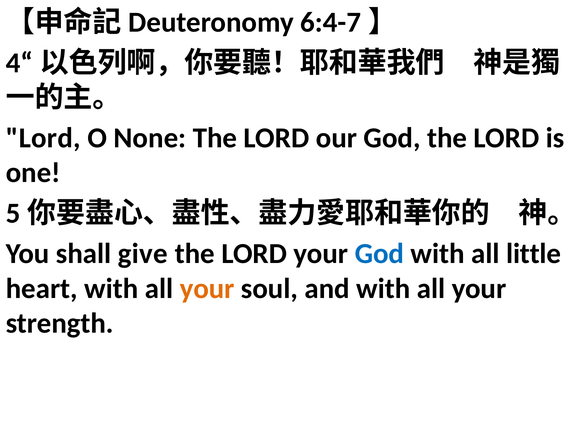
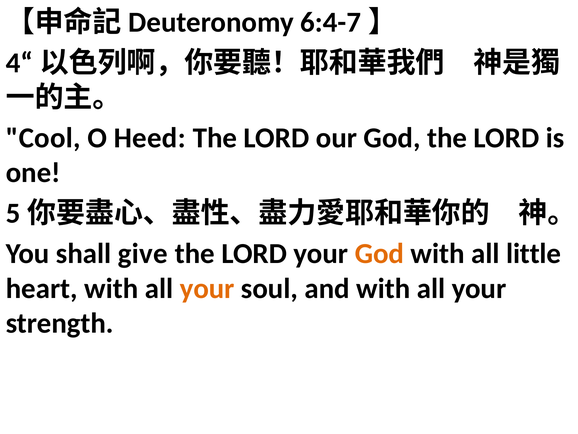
Lord: Lord -> Cool (43, 138)
None: None -> Heed (150, 138)
God colour: blue -> orange (379, 253)
